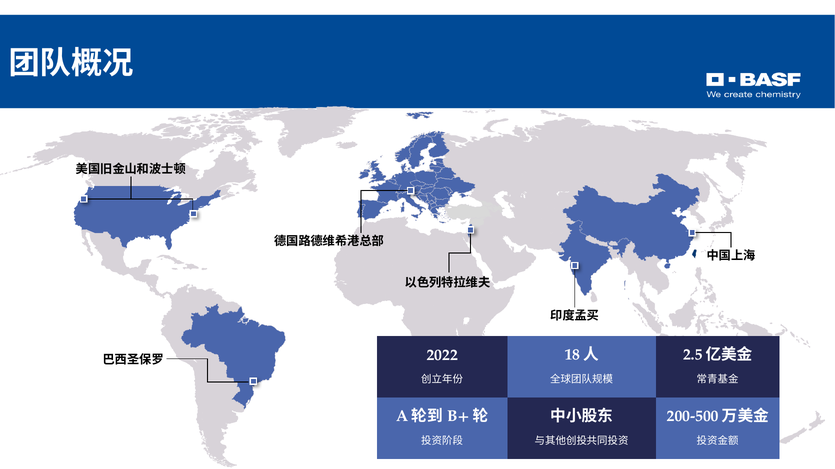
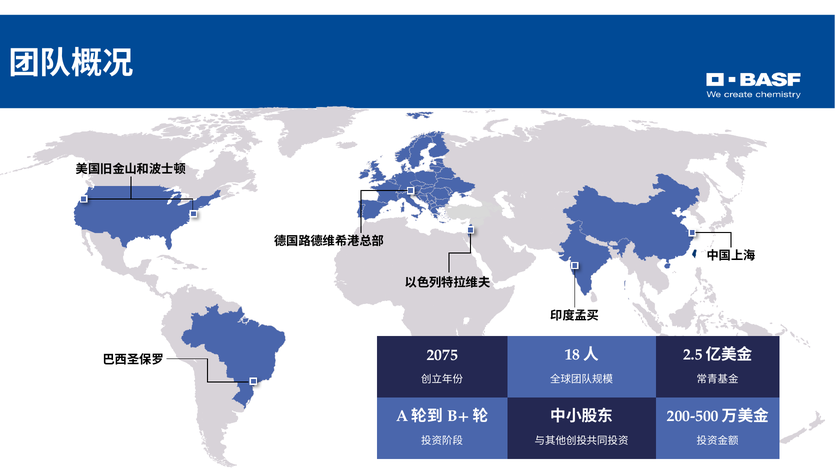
2022: 2022 -> 2075 (442, 356)
